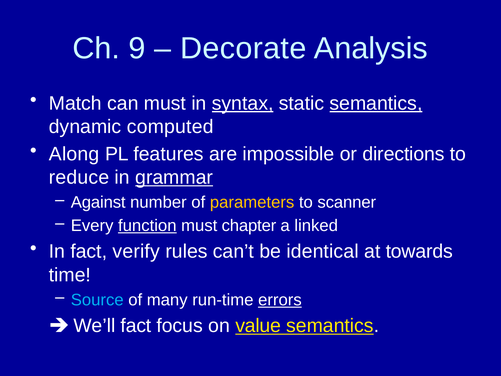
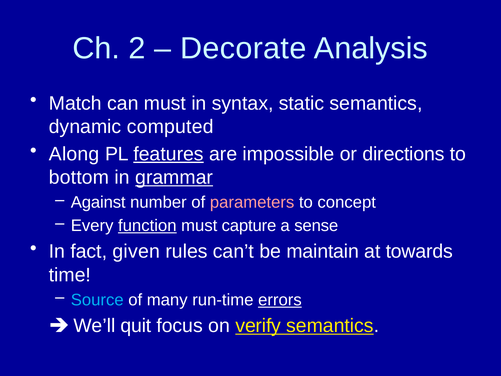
9: 9 -> 2 (137, 48)
syntax underline: present -> none (243, 103)
semantics underline: present -> none (376, 103)
features underline: none -> present (169, 154)
reduce: reduce -> bottom (79, 177)
parameters colour: yellow -> pink (252, 202)
scanner: scanner -> concept (347, 202)
chapter: chapter -> capture (249, 226)
linked: linked -> sense (316, 226)
verify: verify -> given (136, 251)
identical: identical -> maintain (323, 251)
We’ll fact: fact -> quit (136, 325)
value: value -> verify (258, 325)
